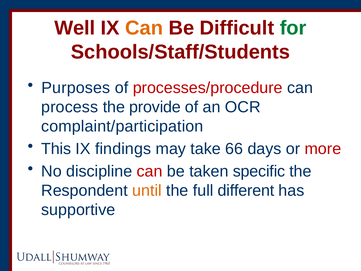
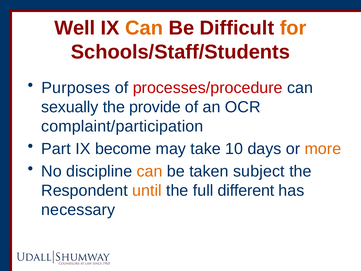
for colour: green -> orange (293, 28)
process: process -> sexually (70, 107)
This: This -> Part (56, 149)
findings: findings -> become (123, 149)
66: 66 -> 10 (234, 149)
more colour: red -> orange (323, 149)
can colour: red -> orange (150, 171)
specific: specific -> subject (259, 171)
supportive: supportive -> necessary (78, 210)
